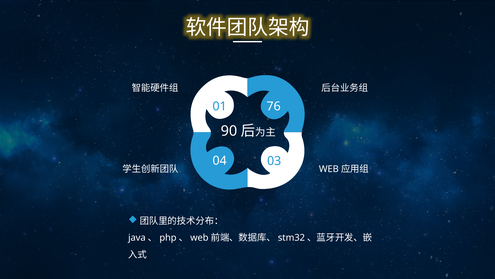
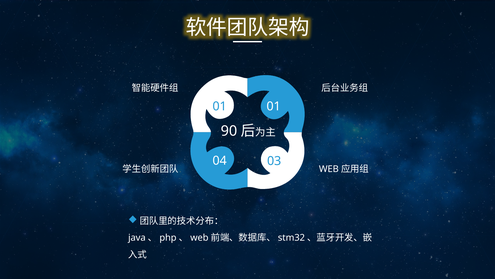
01 76: 76 -> 01 (274, 106)
